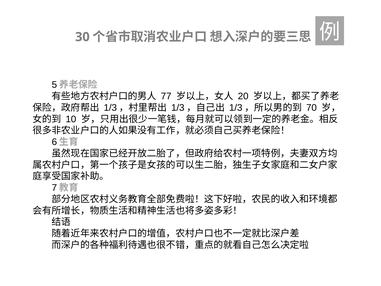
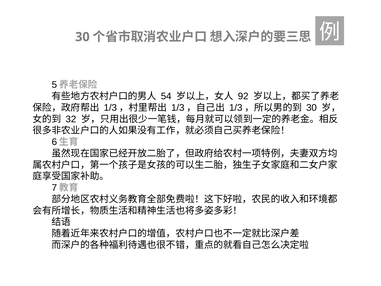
77: 77 -> 54 (166, 96)
20: 20 -> 92 (243, 96)
70: 70 -> 30 (311, 108)
10: 10 -> 32 (71, 119)
